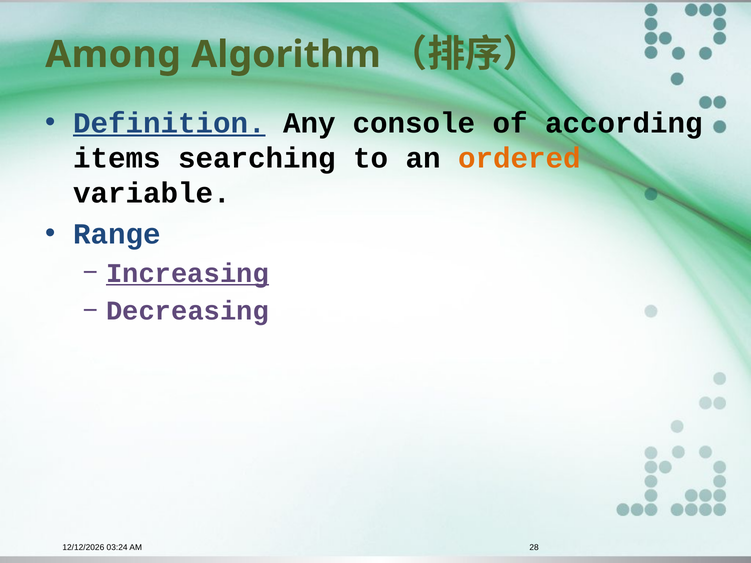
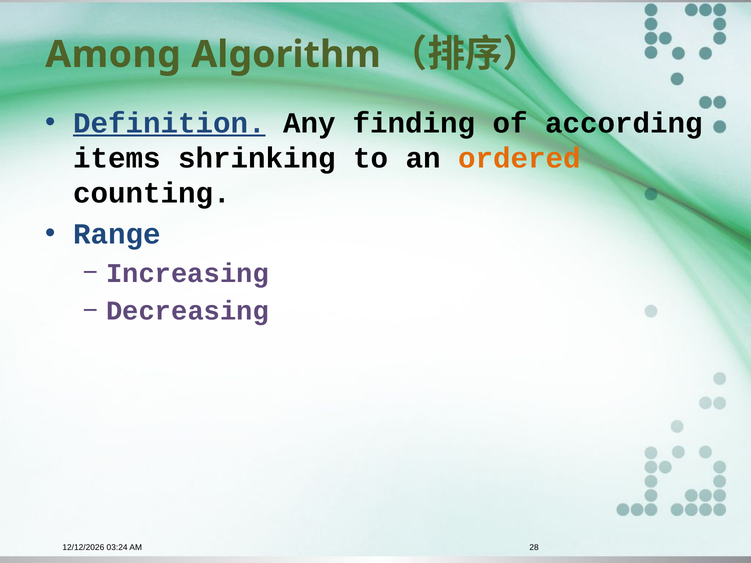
console: console -> finding (414, 123)
searching: searching -> shrinking (257, 158)
variable: variable -> counting (152, 193)
Increasing underline: present -> none (187, 273)
